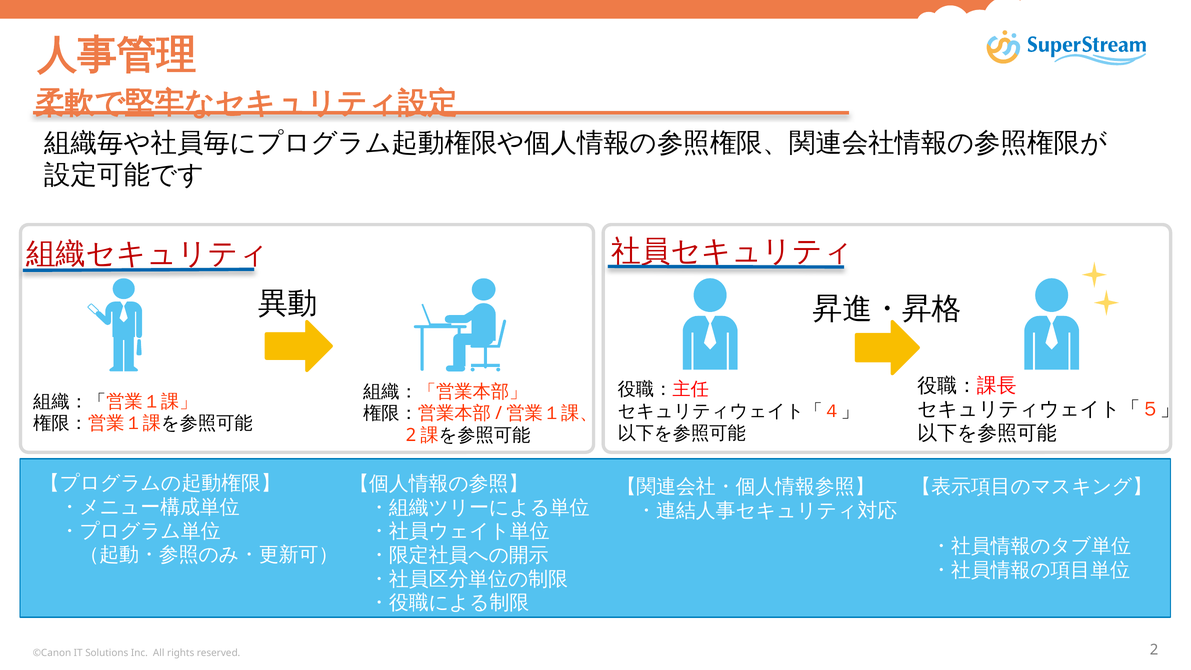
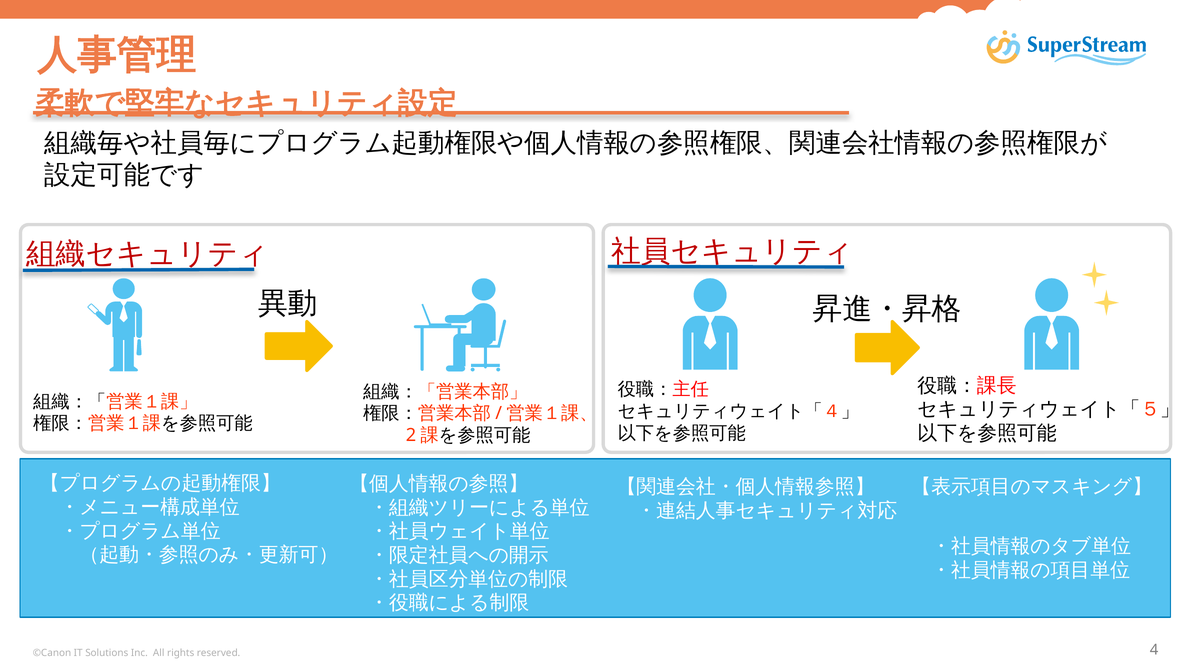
2: 2 -> 4 (1154, 650)
